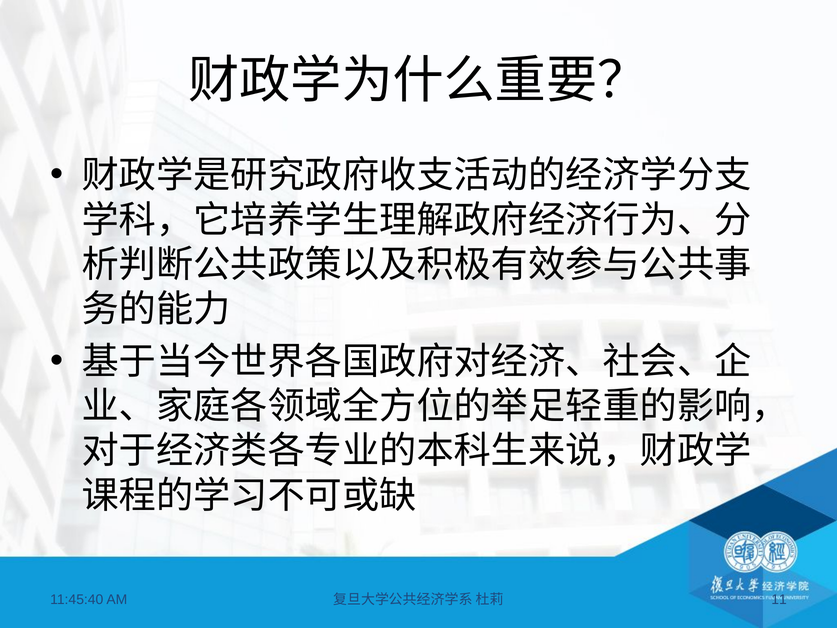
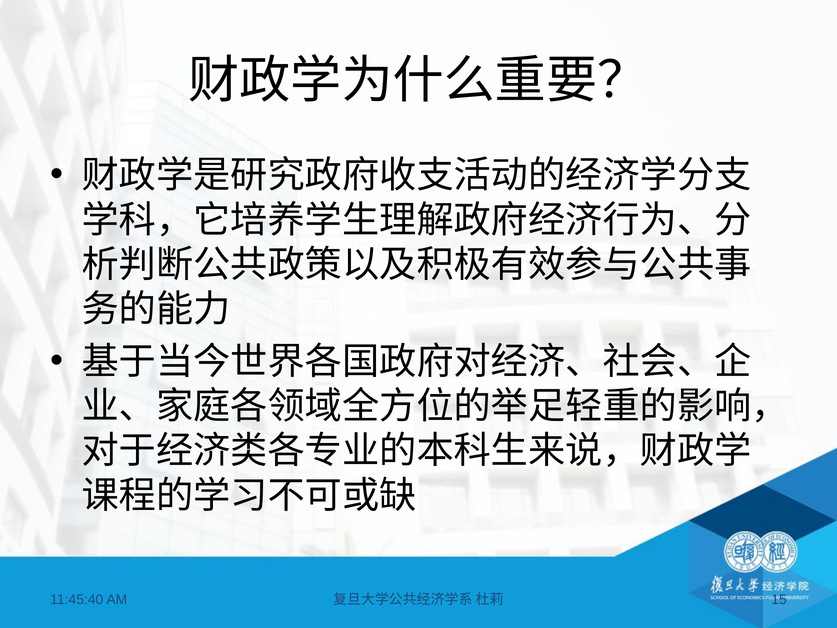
11: 11 -> 15 (779, 599)
